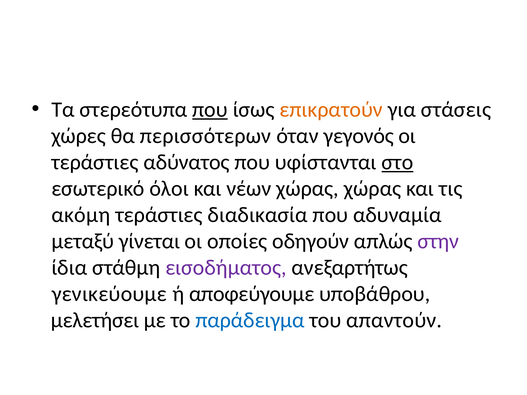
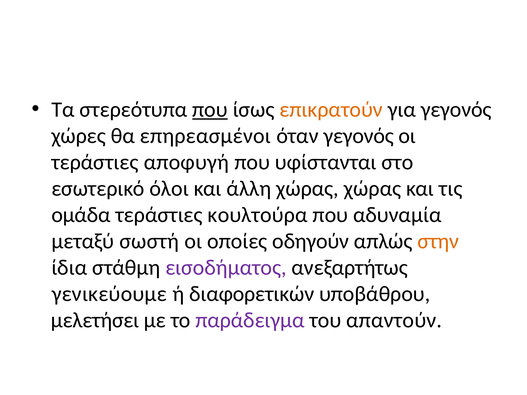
για στάσεις: στάσεις -> γεγονός (456, 110)
περισσότερων: περισσότερων -> επηρεασμένοι (205, 136)
αδύνατος: αδύνατος -> αποφυγή (186, 162)
στο underline: present -> none (397, 162)
νέων: νέων -> άλλη (249, 189)
ακόμη: ακόμη -> ομάδα (81, 215)
διαδικασία: διαδικασία -> κουλτούρα (258, 215)
γίνεται: γίνεται -> σωστή (149, 241)
στην colour: purple -> orange (438, 241)
αποφεύγουμε: αποφεύγουμε -> διαφορετικών (252, 294)
παράδειγμα colour: blue -> purple (250, 320)
